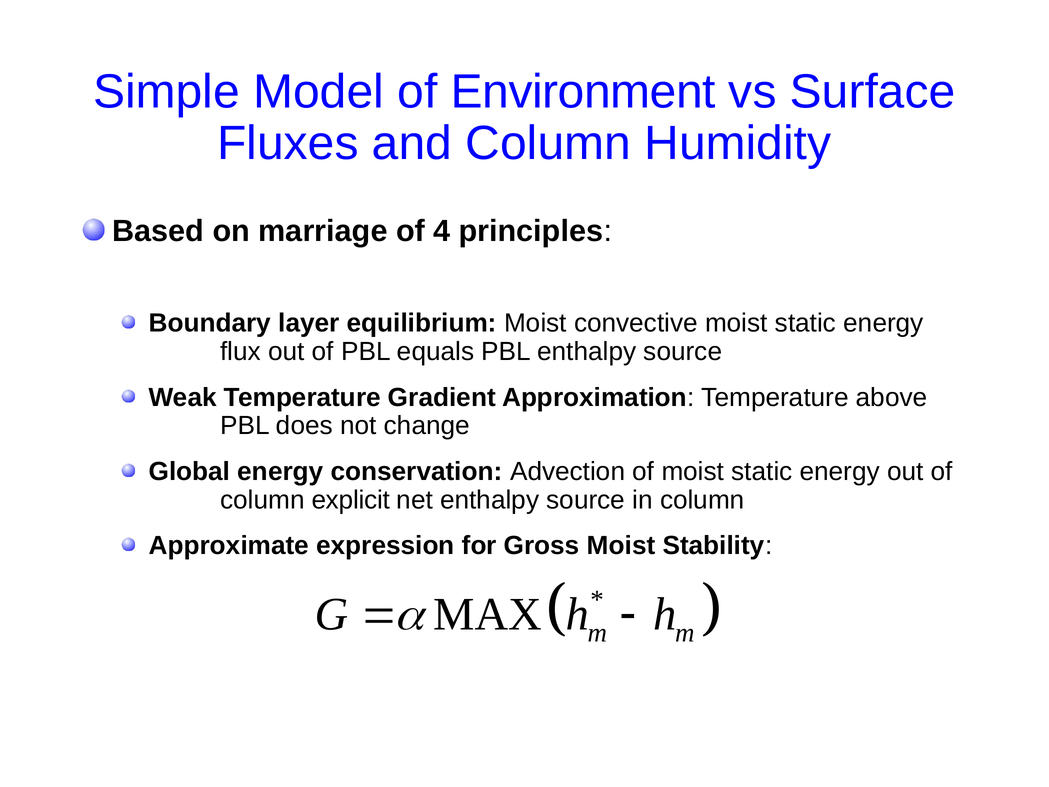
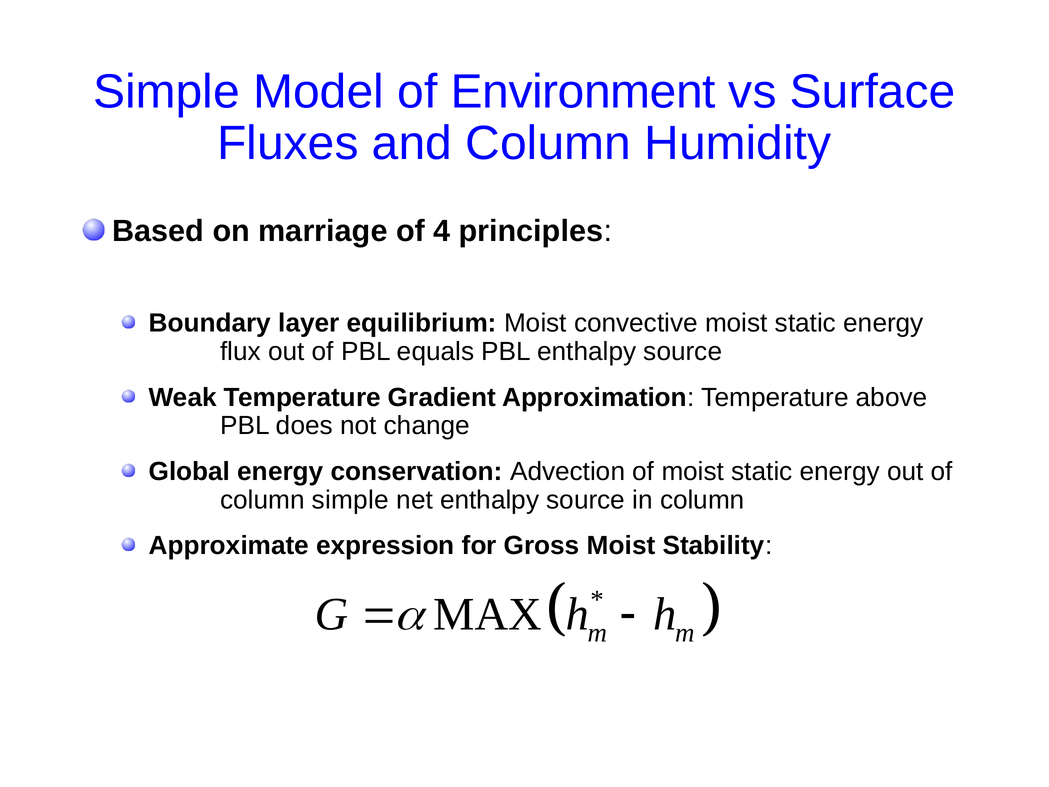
column explicit: explicit -> simple (350, 500)
